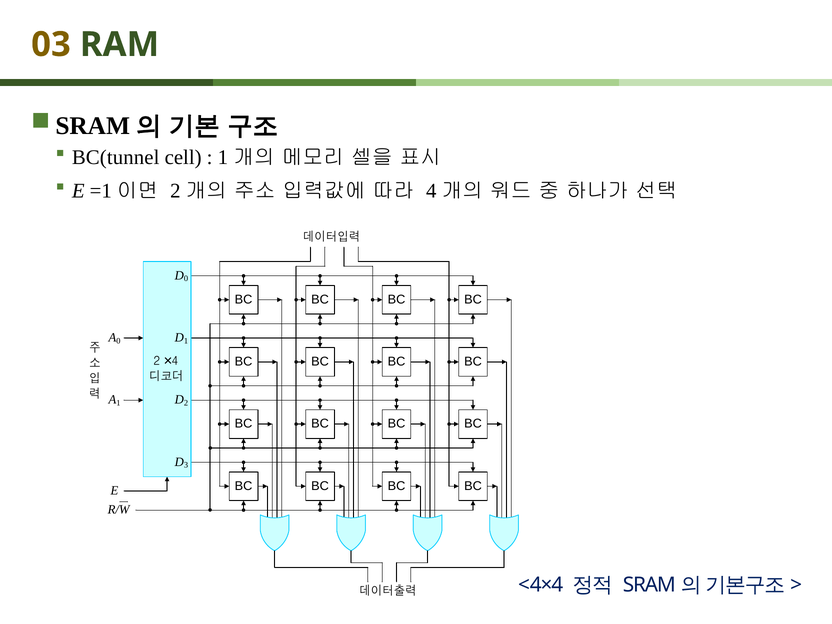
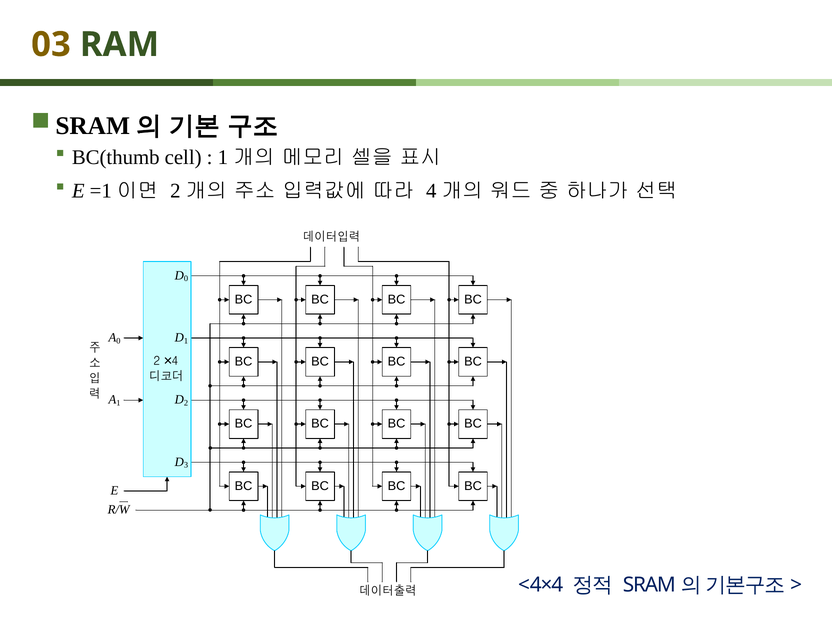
BC(tunnel: BC(tunnel -> BC(thumb (116, 157)
